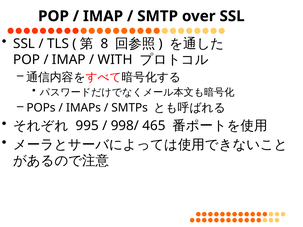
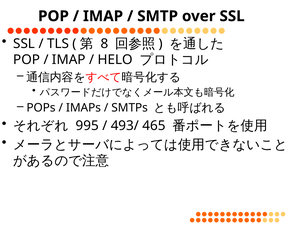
WITH: WITH -> HELO (115, 60)
998/: 998/ -> 493/ (125, 126)
